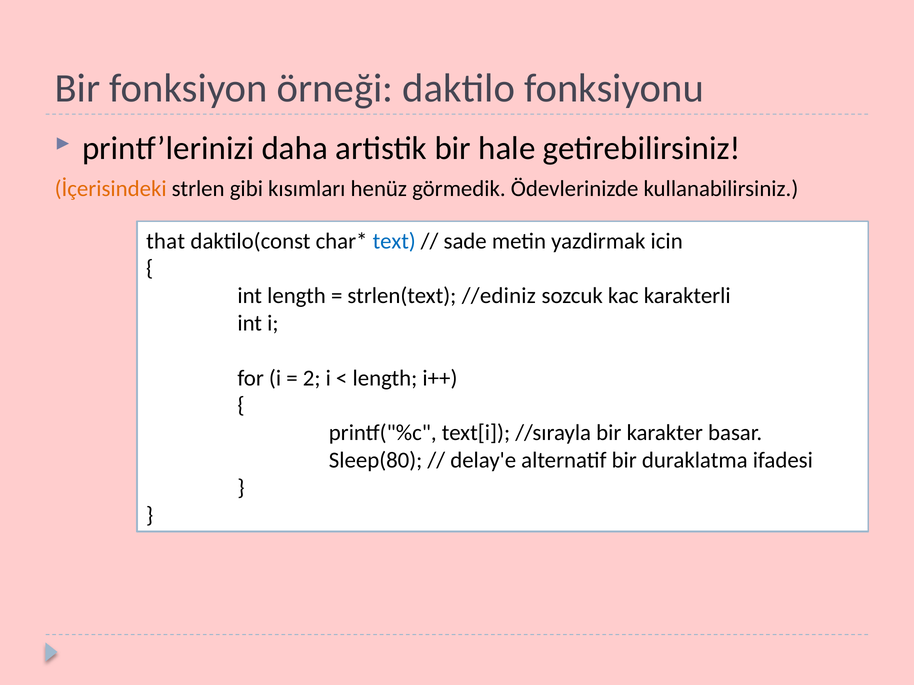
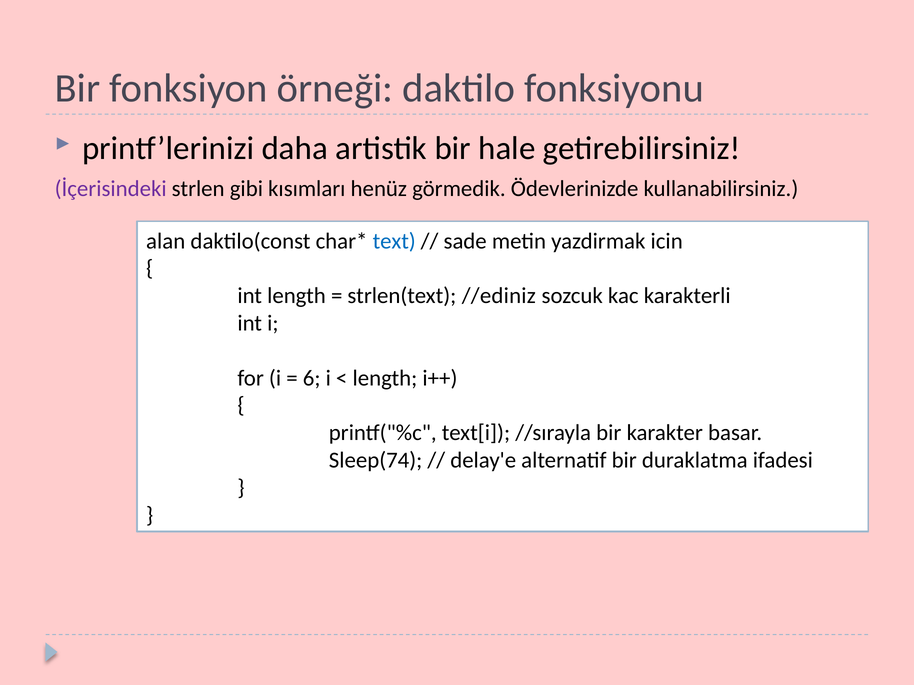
İçerisindeki colour: orange -> purple (111, 189)
that: that -> alan (166, 241)
2: 2 -> 6 (312, 378)
Sleep(80: Sleep(80 -> Sleep(74 (376, 461)
